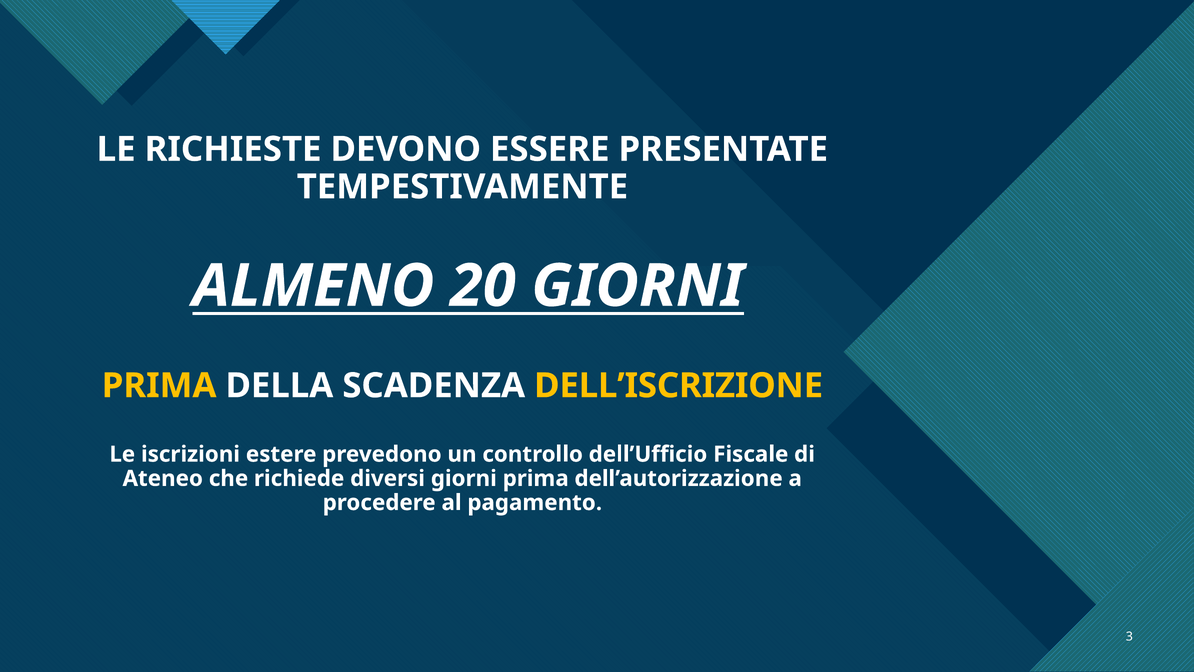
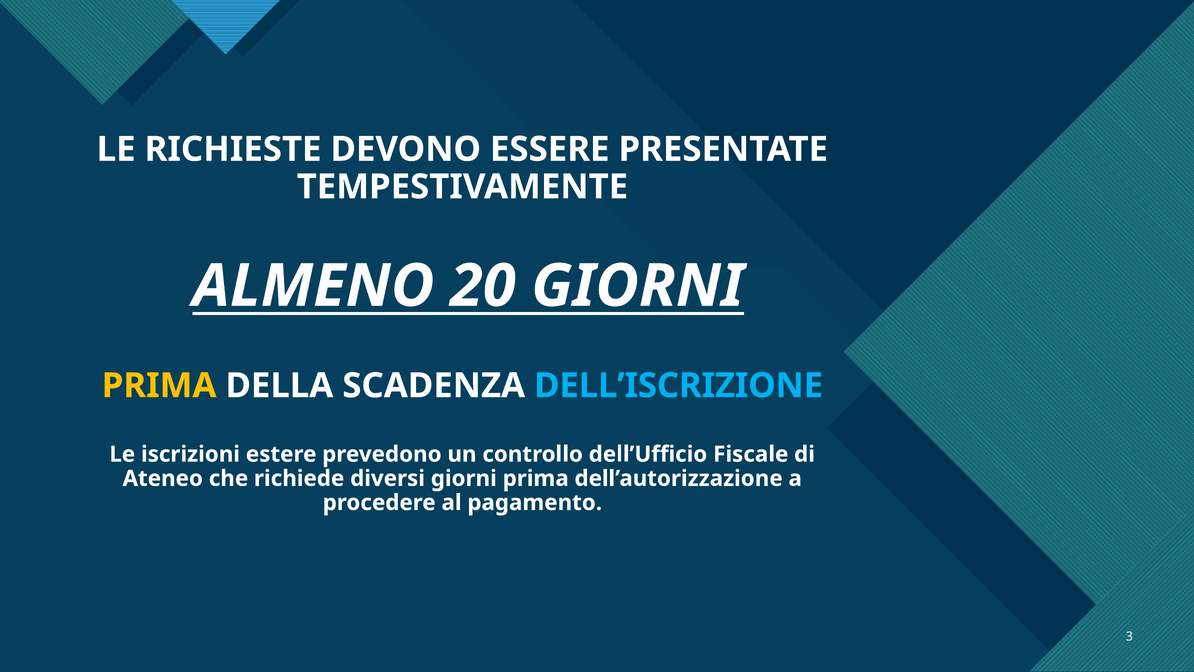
DELL’ISCRIZIONE colour: yellow -> light blue (679, 386)
